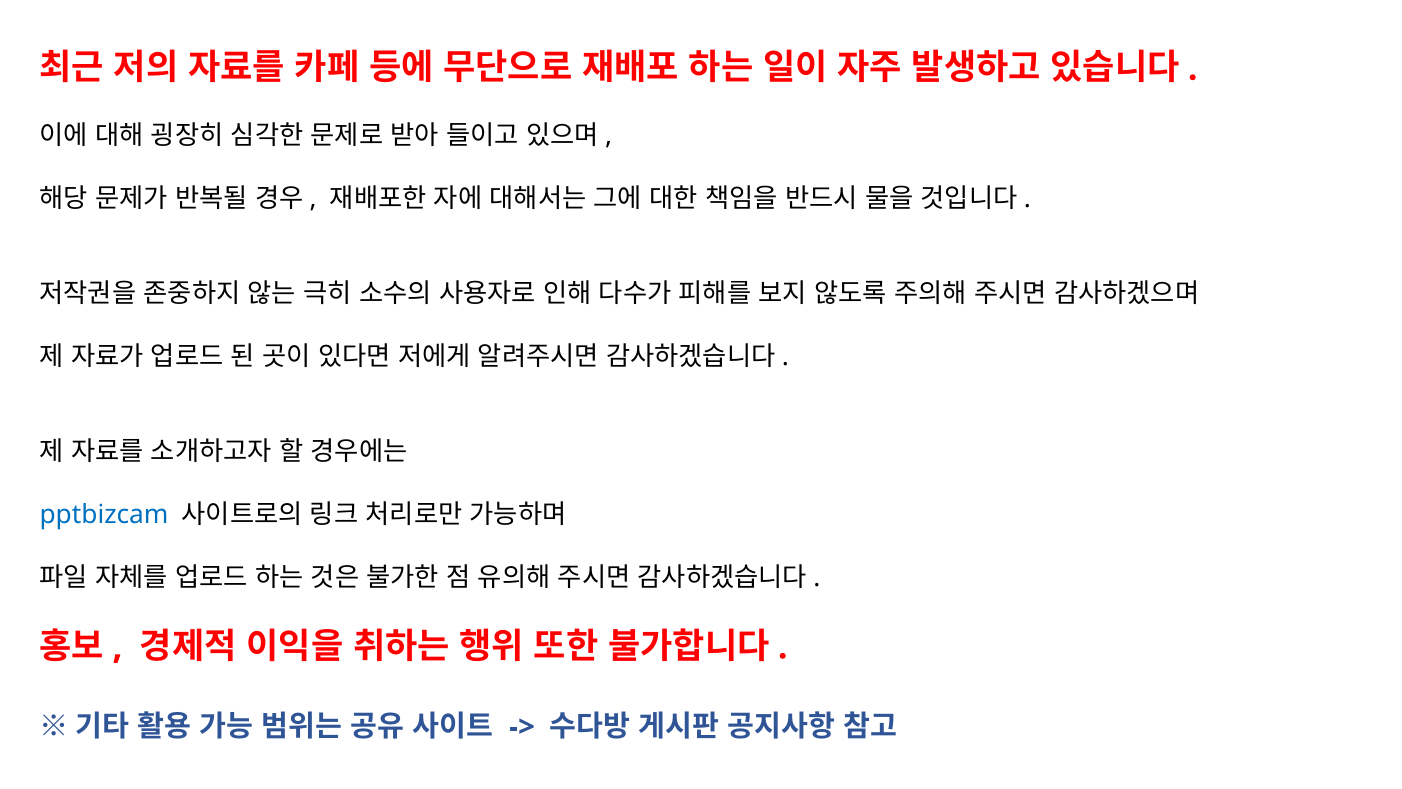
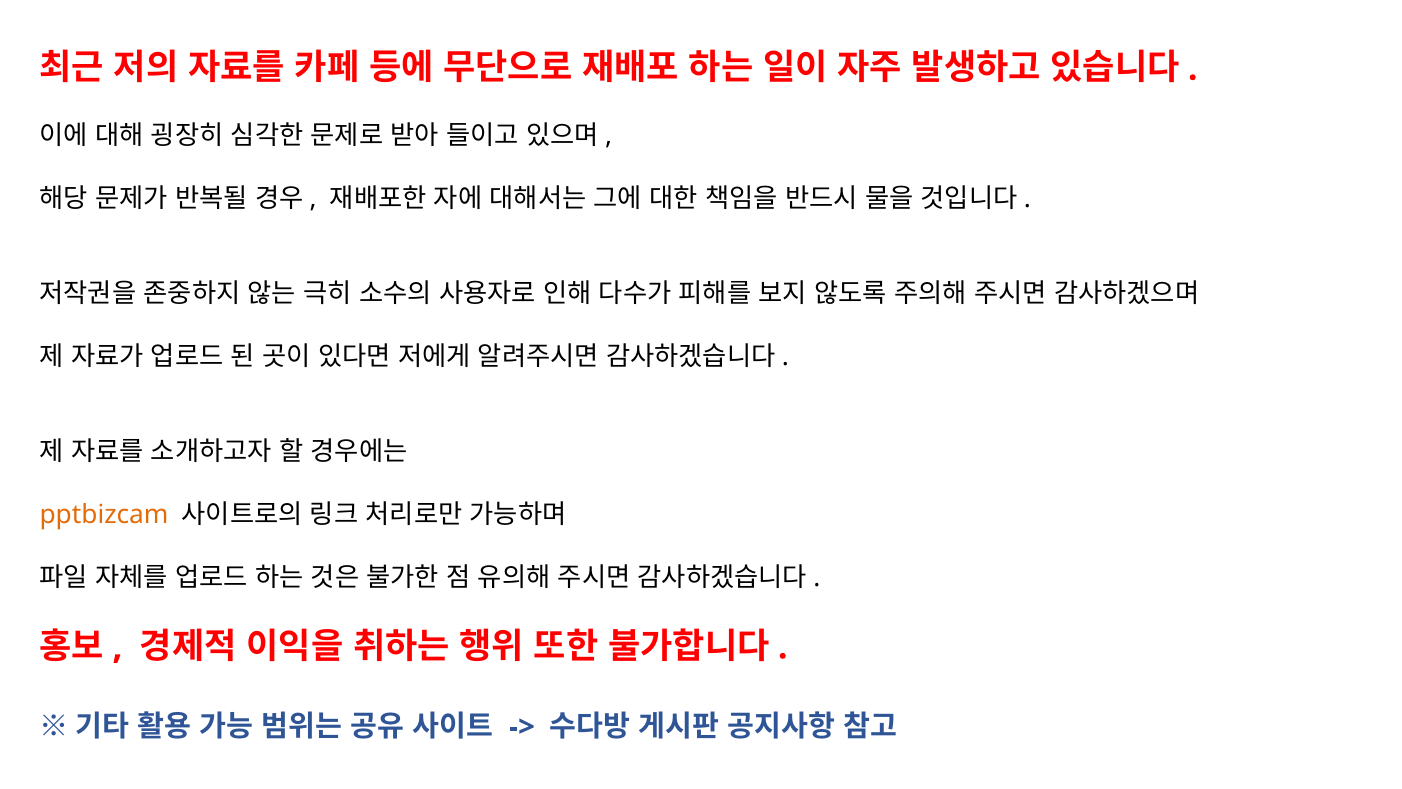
pptbizcam colour: blue -> orange (104, 514)
